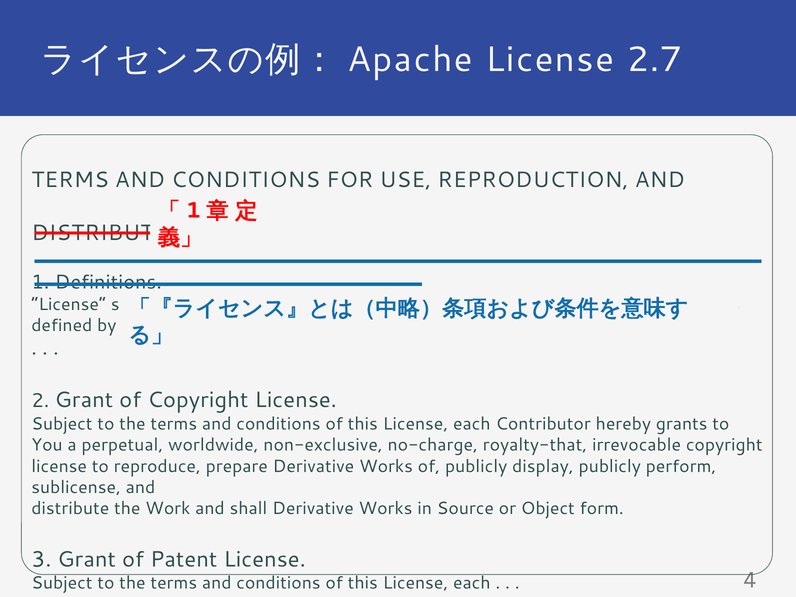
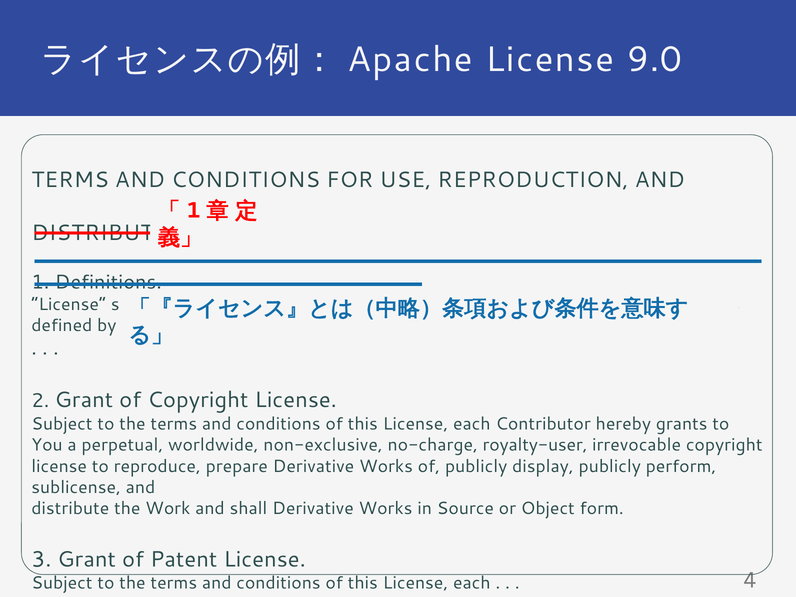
2.7: 2.7 -> 9.0 (655, 60)
royalty-that: royalty-that -> royalty-user (535, 445)
